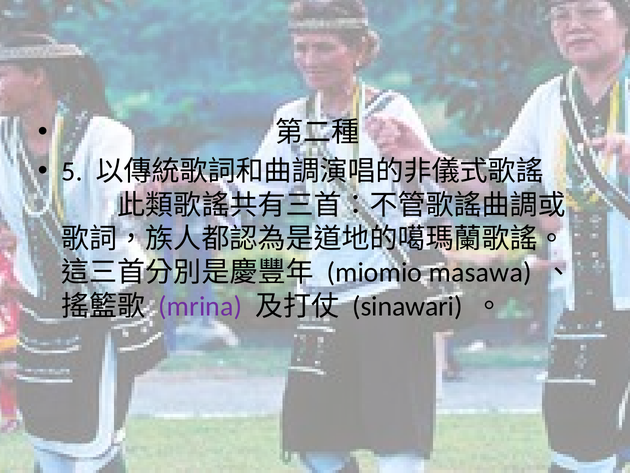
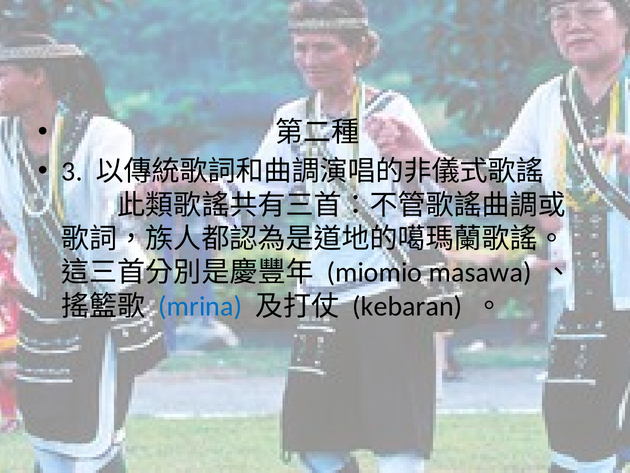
5: 5 -> 3 (72, 171)
mrina colour: purple -> blue (200, 306)
sinawari: sinawari -> kebaran (407, 306)
